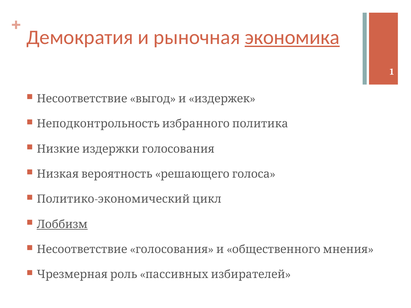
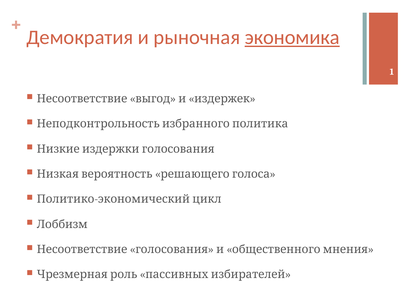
Лоббизм underline: present -> none (62, 224)
